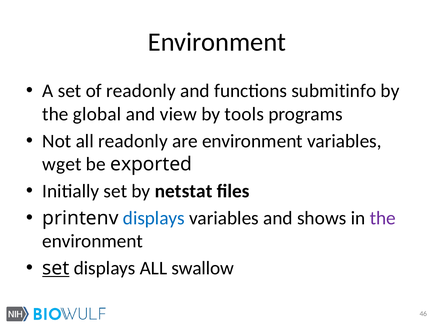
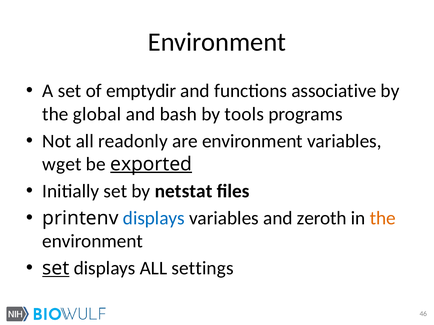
of readonly: readonly -> emptydir (141, 91)
submitinfo: submitinfo -> associative (334, 91)
view: view -> bash (178, 114)
exported underline: none -> present (151, 164)
shows: shows -> zeroth (322, 218)
the colour: purple -> orange (383, 218)
swallow: swallow -> settings (203, 269)
